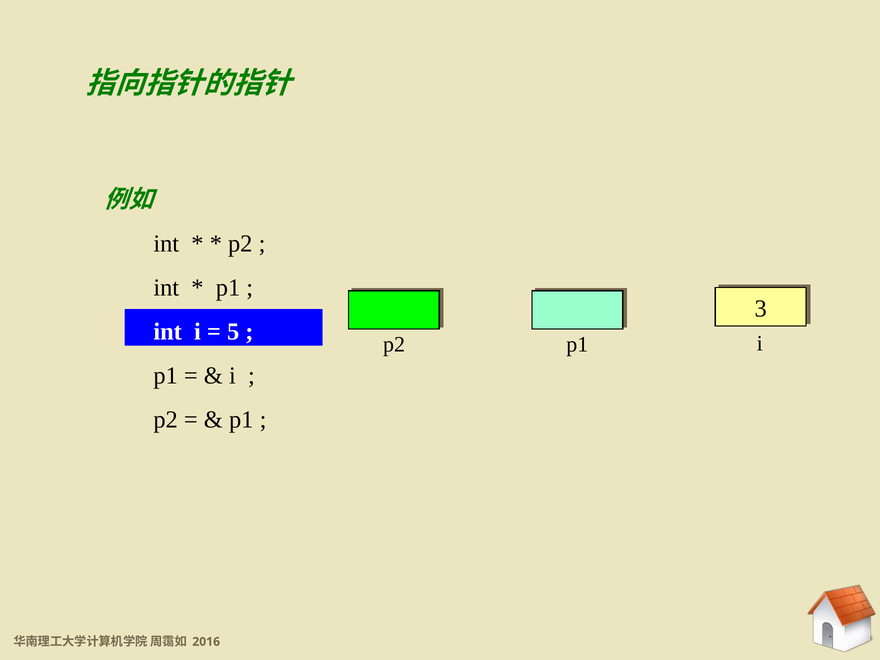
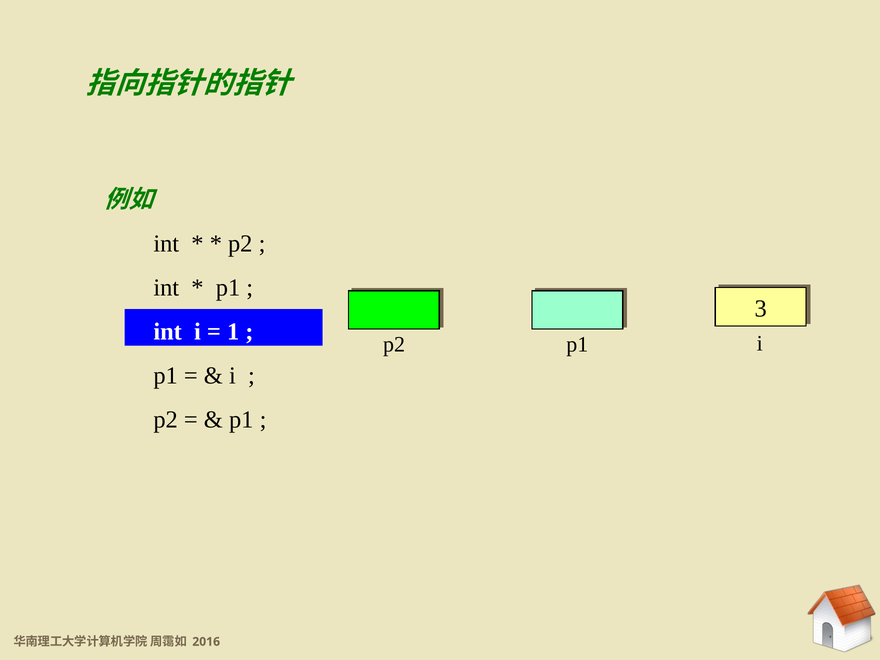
5: 5 -> 1 (233, 332)
